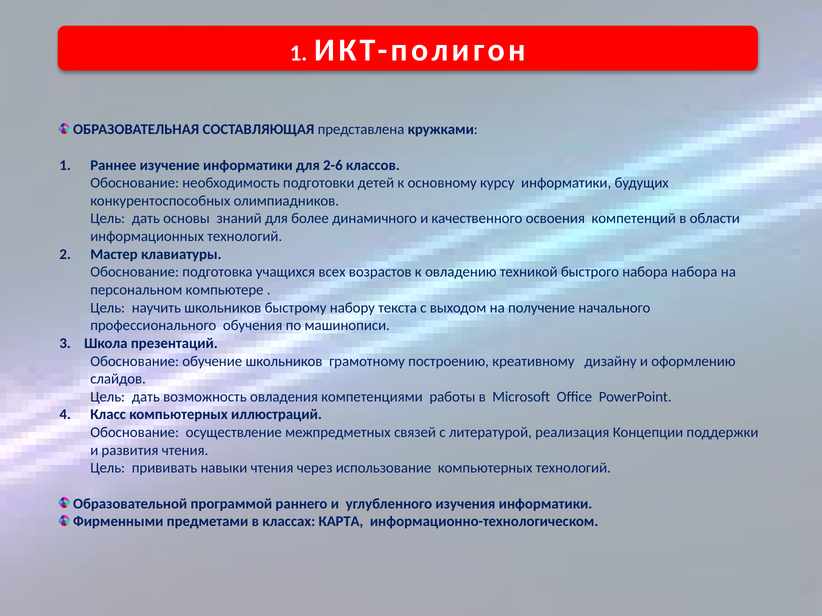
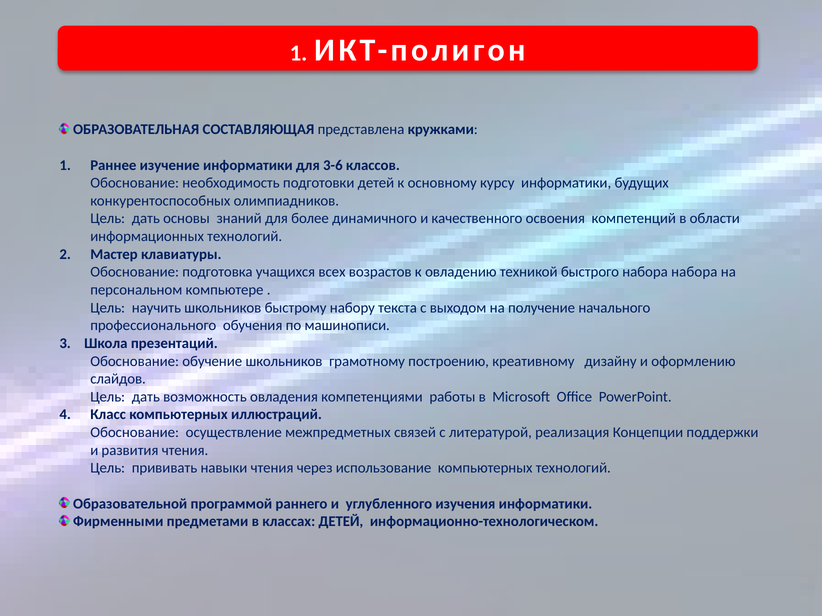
2-6: 2-6 -> 3-6 (333, 165)
классах КАРТА: КАРТА -> ДЕТЕЙ (341, 522)
